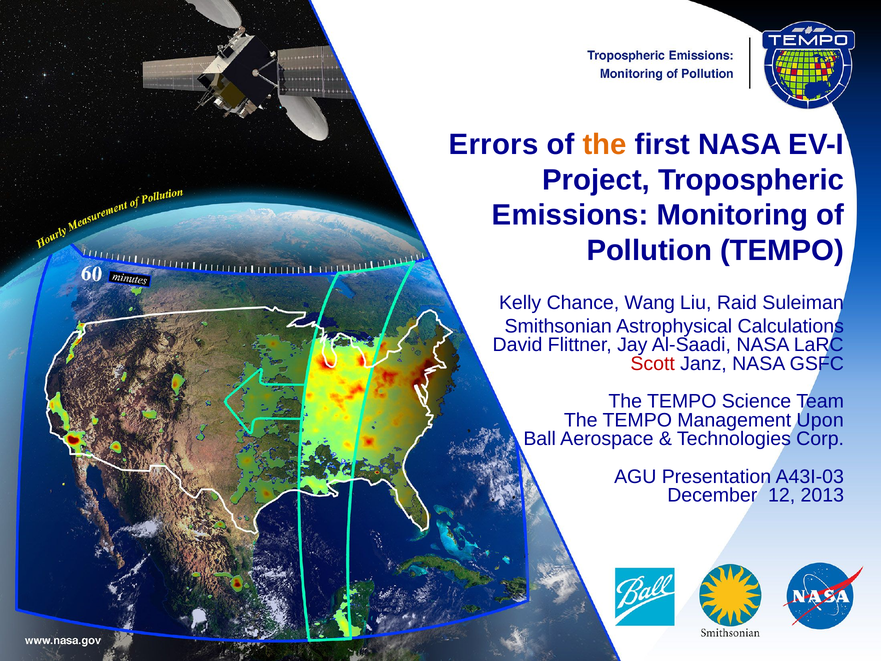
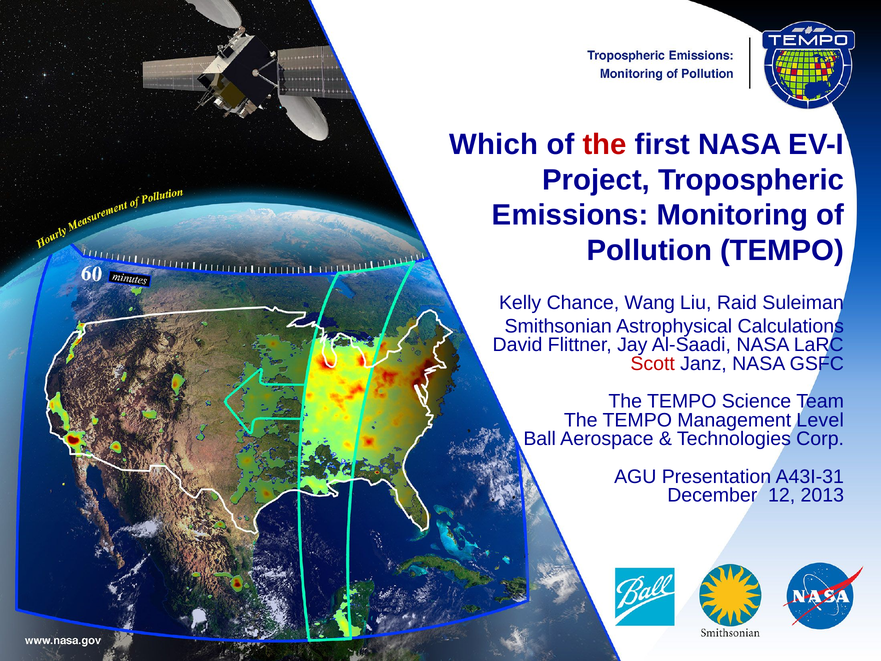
Errors: Errors -> Which (494, 145)
the colour: orange -> red (605, 145)
Upon: Upon -> Level (820, 420)
A43I-03: A43I-03 -> A43I-31 (810, 476)
